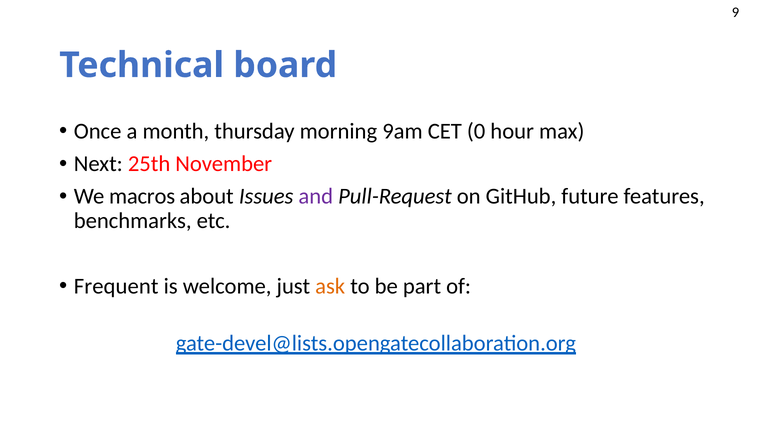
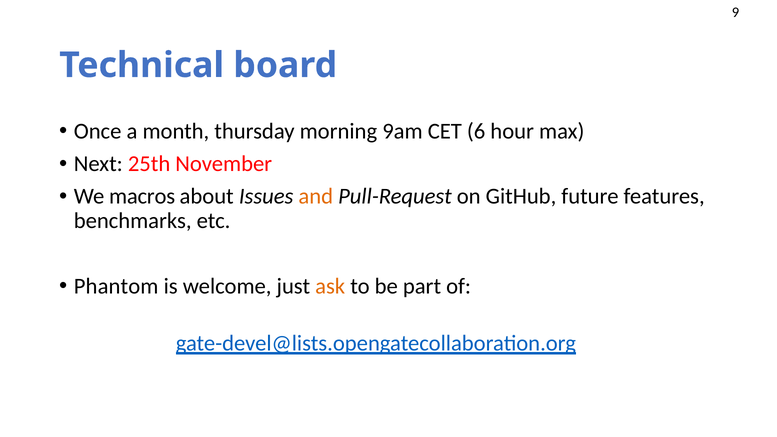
0: 0 -> 6 (476, 131)
and colour: purple -> orange (316, 197)
Frequent: Frequent -> Phantom (116, 286)
